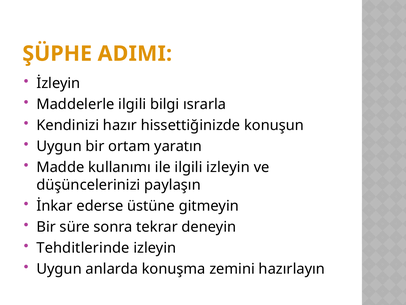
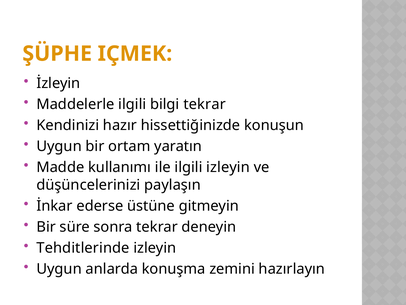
ADIMI: ADIMI -> IÇMEK (135, 54)
bilgi ısrarla: ısrarla -> tekrar (205, 104)
